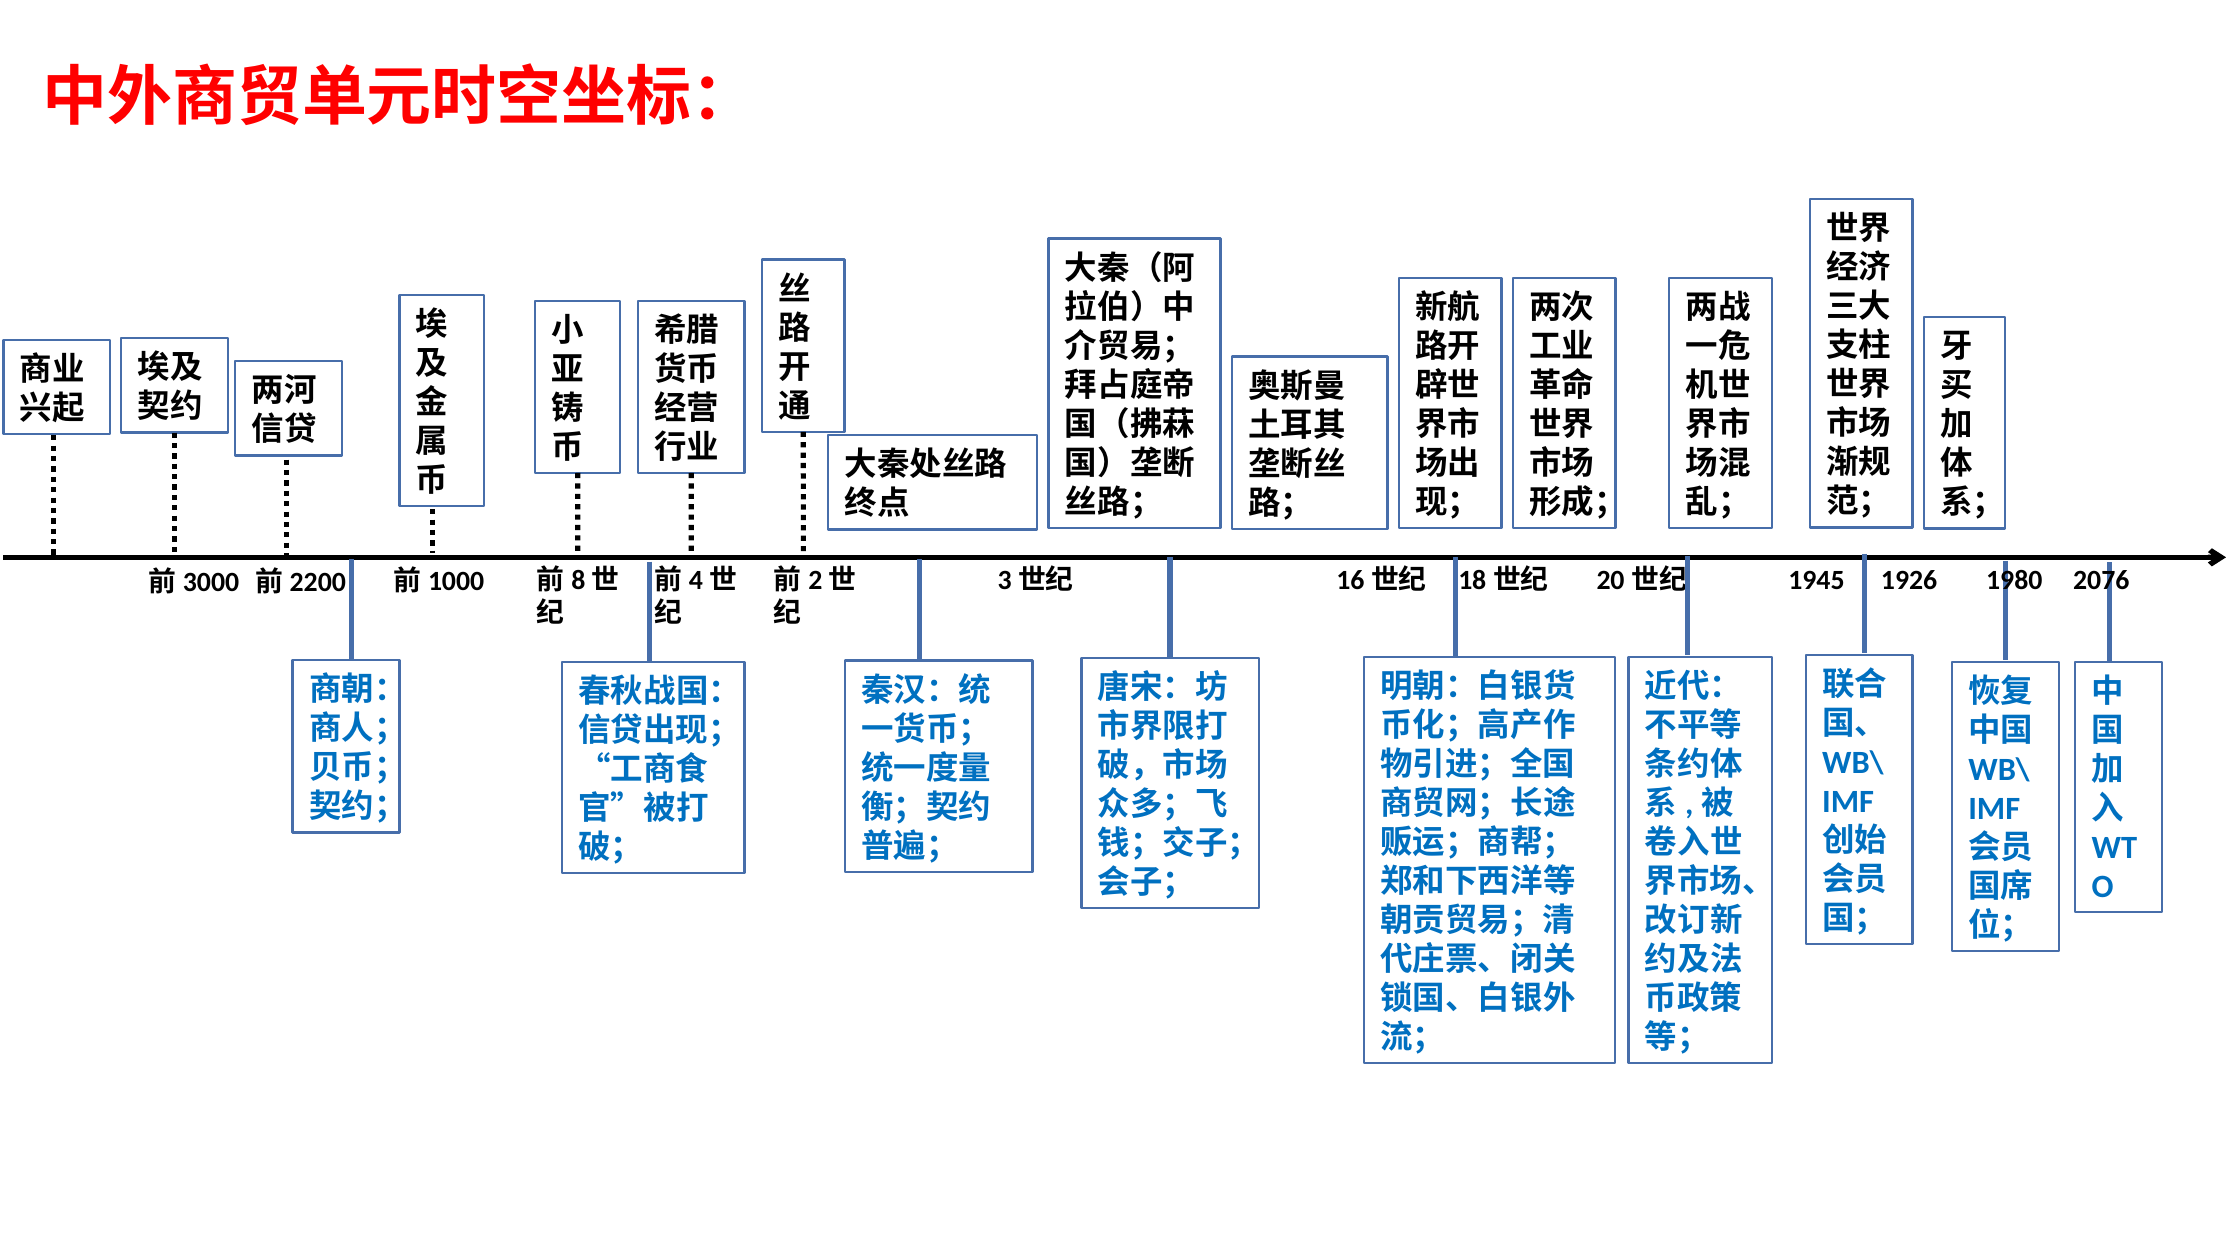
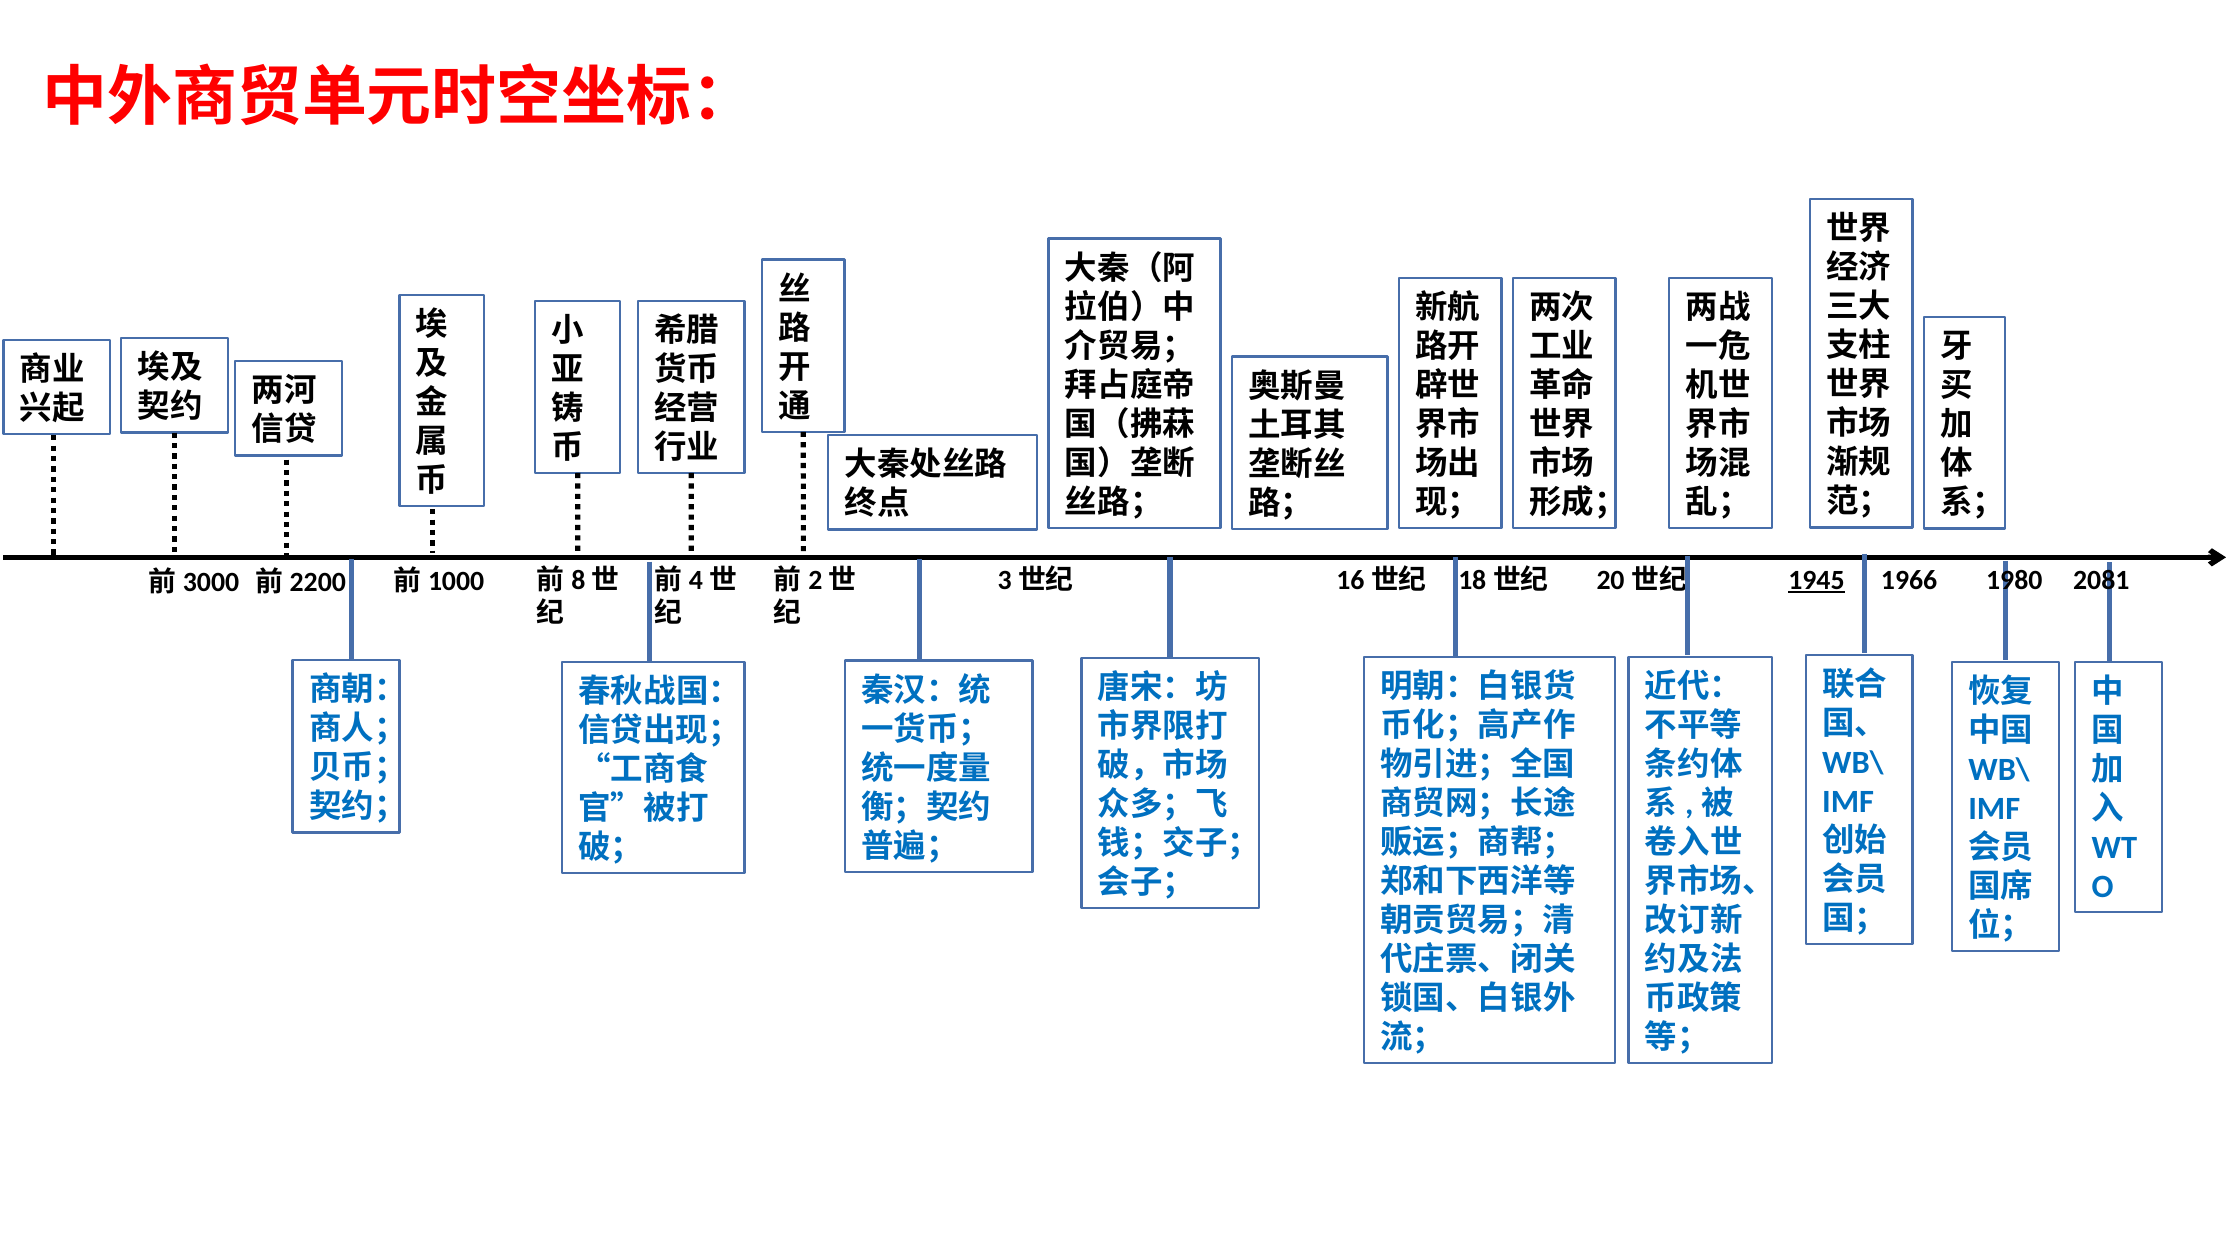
1945 underline: none -> present (1816, 580)
1926: 1926 -> 1966 (1909, 580)
2076: 2076 -> 2081 (2101, 580)
